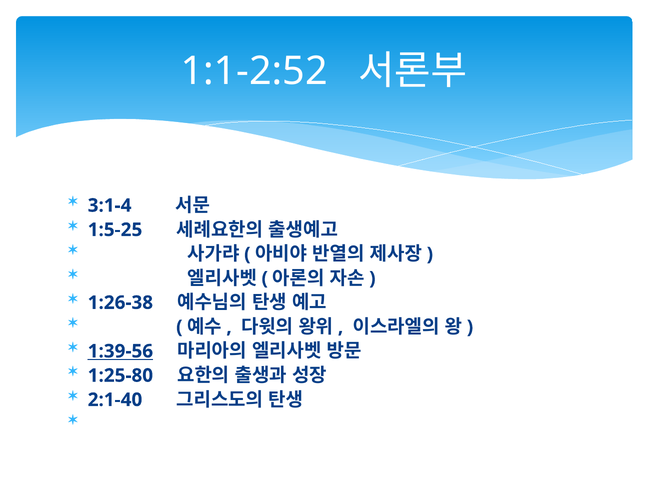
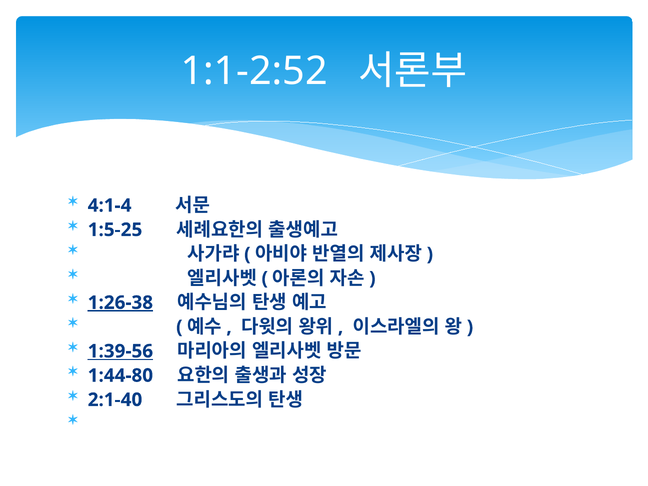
3:1-4: 3:1-4 -> 4:1-4 (110, 206)
1:26-38 underline: none -> present (120, 303)
1:25-80: 1:25-80 -> 1:44-80 (120, 376)
